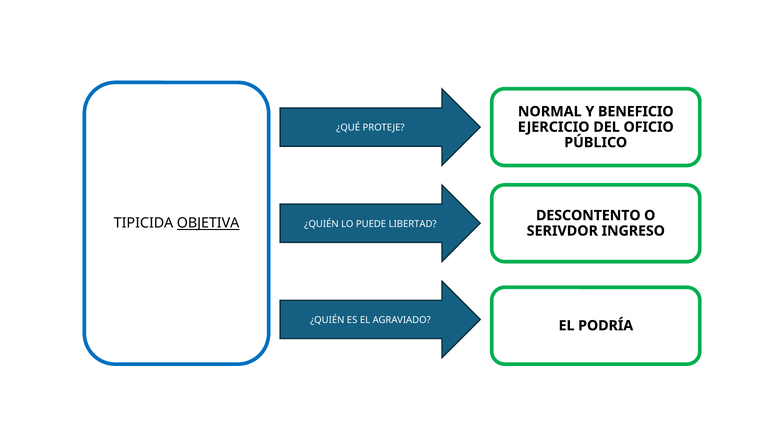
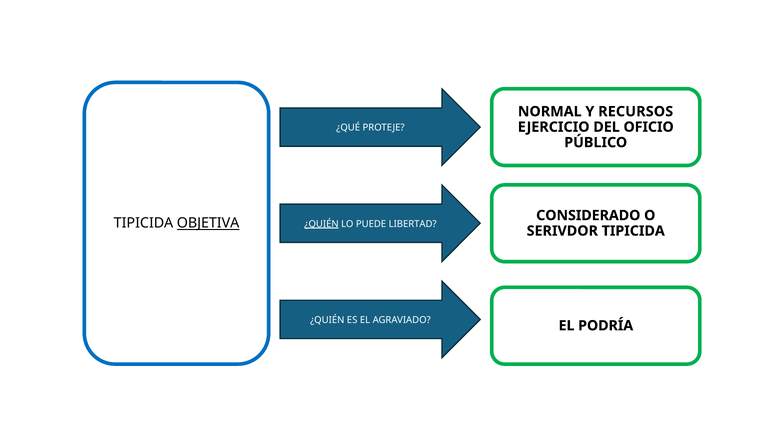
BENEFICIO: BENEFICIO -> RECURSOS (636, 111)
DESCONTENTO: DESCONTENTO -> CONSIDERADO (588, 215)
¿QUIÉN underline: none -> present (322, 224)
SERIVDOR INGRESO: INGRESO -> TIPICIDA (633, 231)
